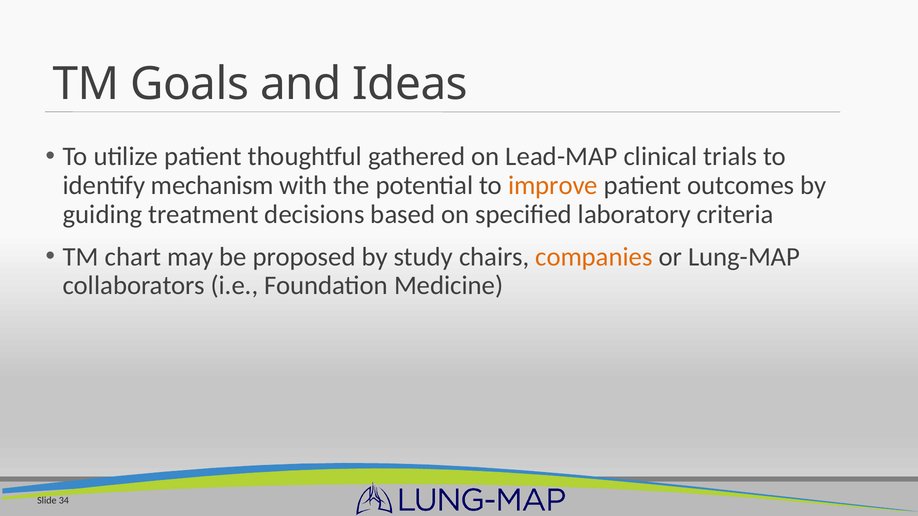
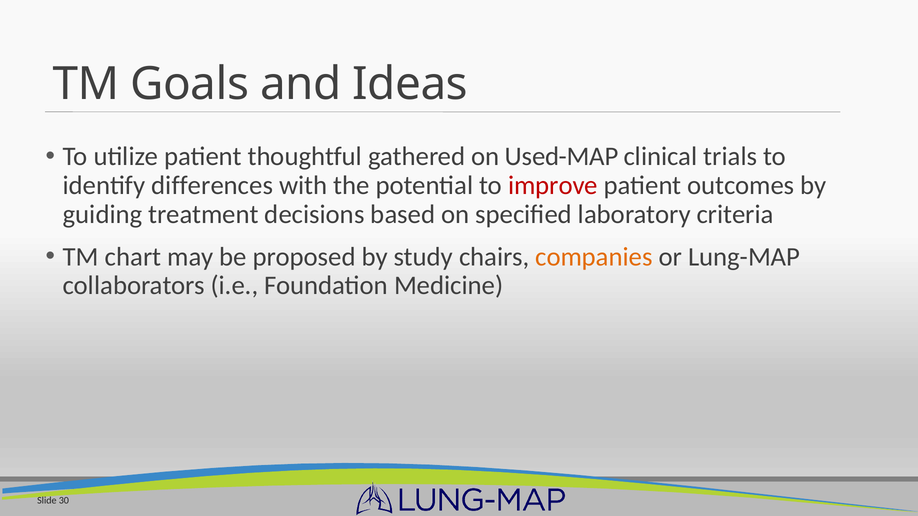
Lead-MAP: Lead-MAP -> Used-MAP (562, 157)
mechanism: mechanism -> differences (212, 186)
improve colour: orange -> red (553, 186)
34: 34 -> 30 (64, 501)
